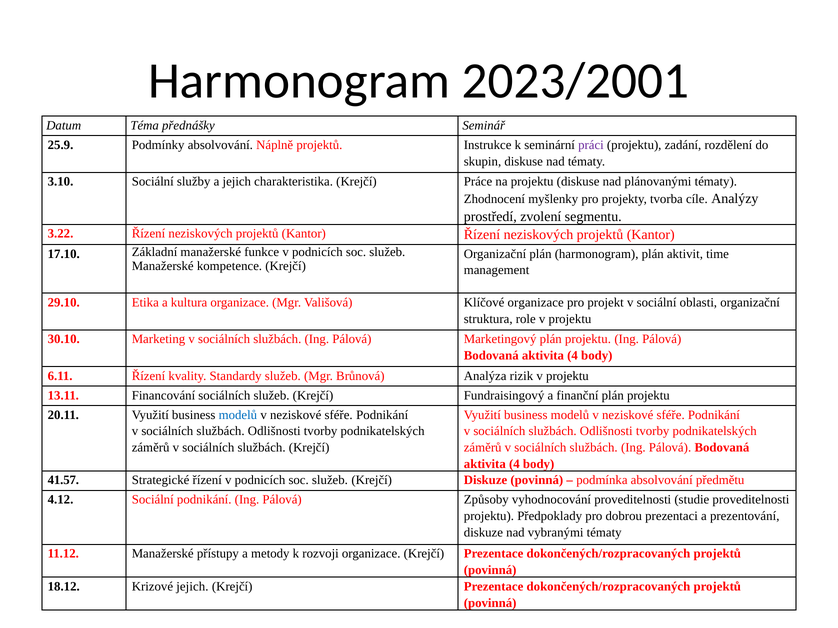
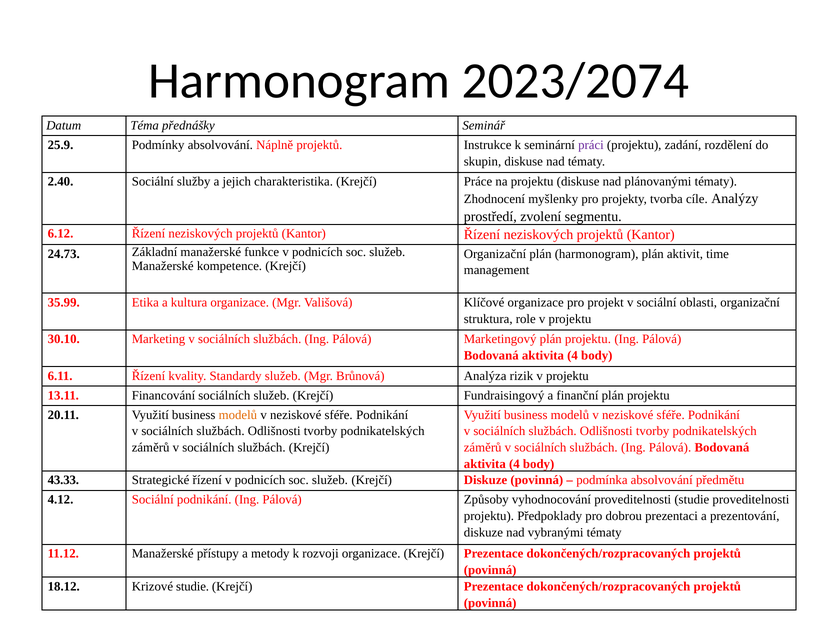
2023/2001: 2023/2001 -> 2023/2074 (575, 81)
3.10: 3.10 -> 2.40 (61, 182)
3.22: 3.22 -> 6.12 (61, 234)
17.10: 17.10 -> 24.73 (64, 254)
29.10: 29.10 -> 35.99 (64, 303)
modelů colour: blue -> orange (238, 415)
41.57: 41.57 -> 43.33 (63, 481)
Krizové jejich: jejich -> studie (193, 587)
